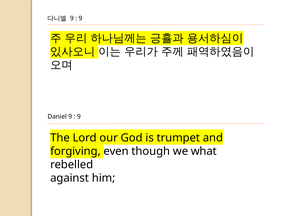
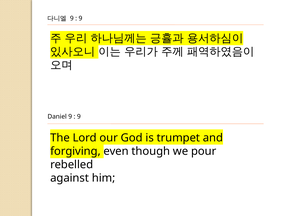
what: what -> pour (204, 152)
